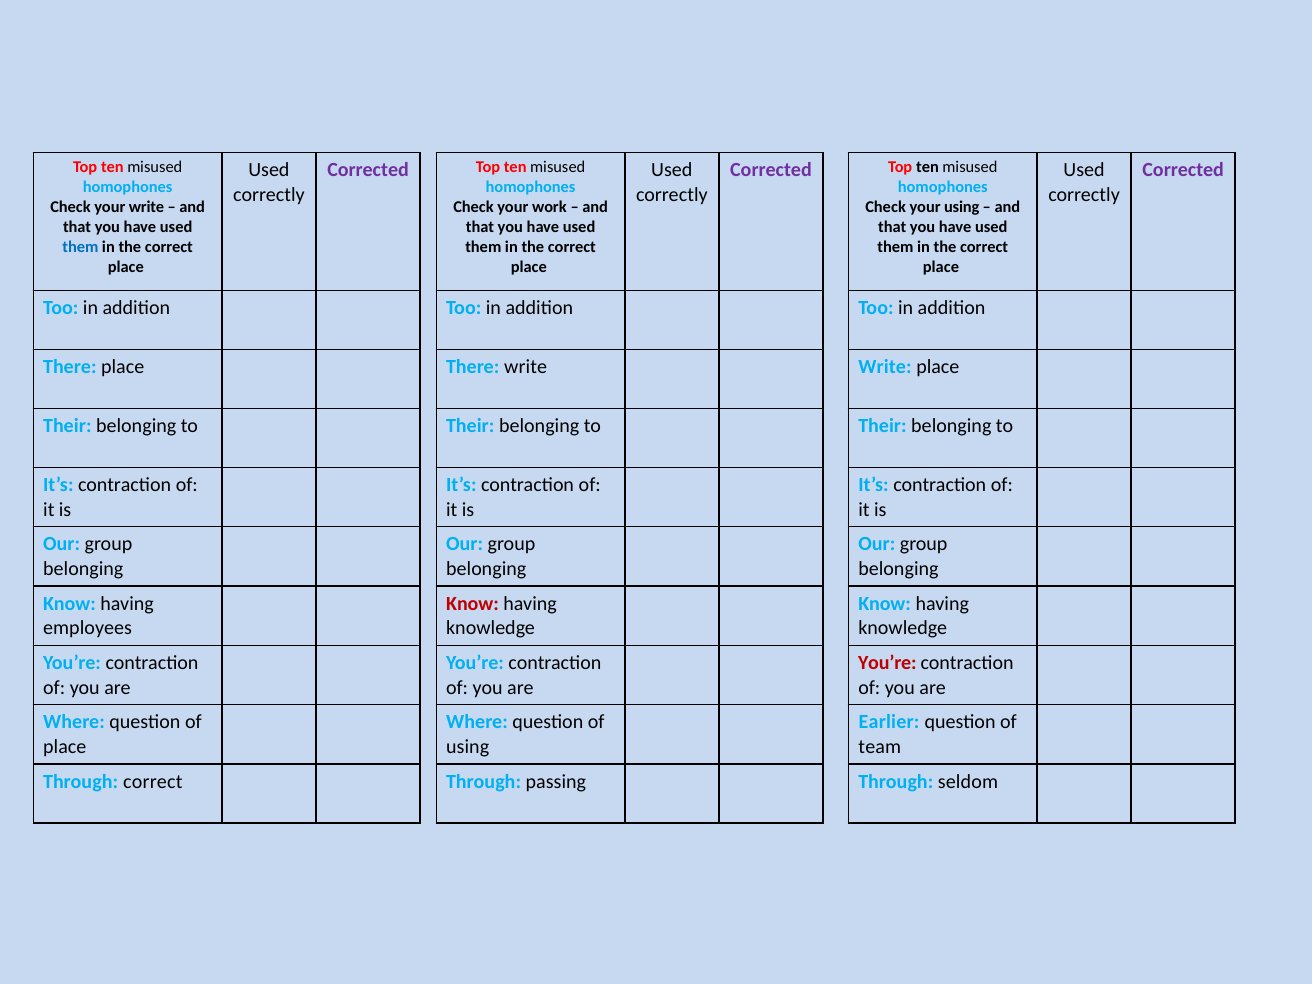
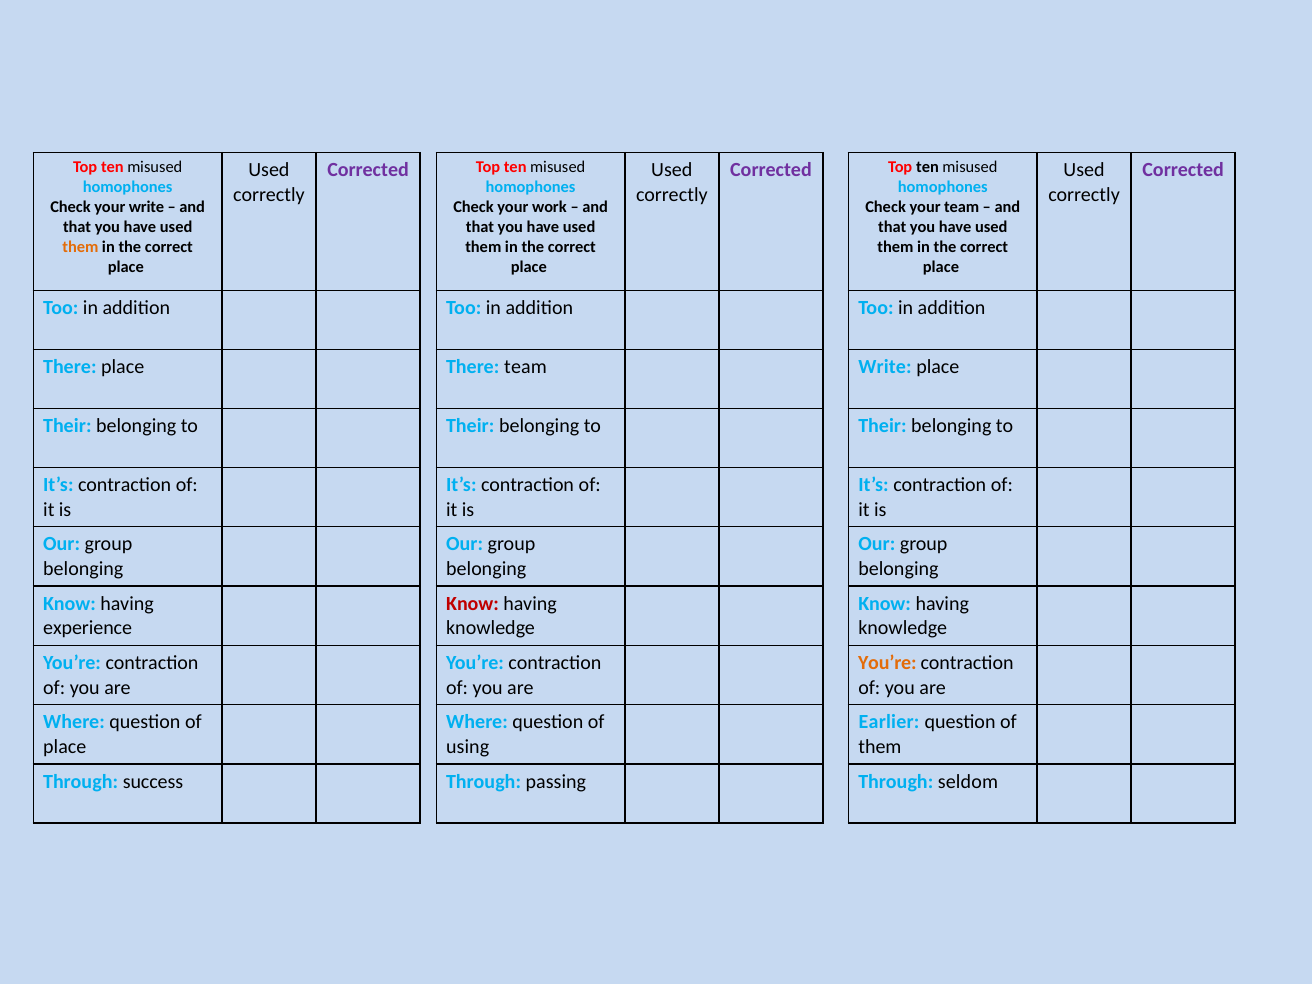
your using: using -> team (962, 207)
them colour: blue -> orange (80, 247)
There write: write -> team (526, 367)
employees: employees -> experience (88, 628)
You’re colour: red -> orange (887, 663)
team: team -> them (880, 747)
Through correct: correct -> success (153, 782)
